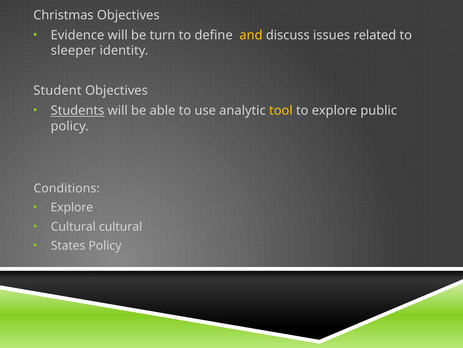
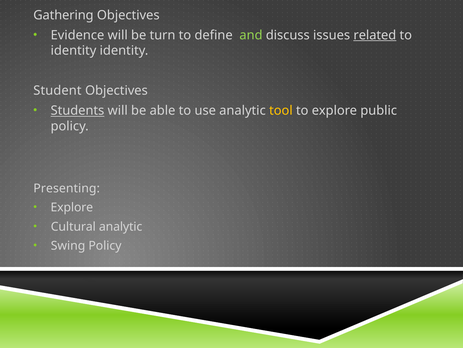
Christmas: Christmas -> Gathering (63, 15)
and colour: yellow -> light green (251, 35)
related underline: none -> present (375, 35)
sleeper: sleeper -> identity (73, 51)
Conditions: Conditions -> Presenting (67, 188)
Cultural cultural: cultural -> analytic (121, 226)
States: States -> Swing (68, 245)
